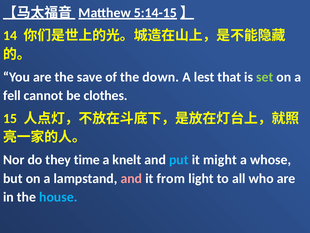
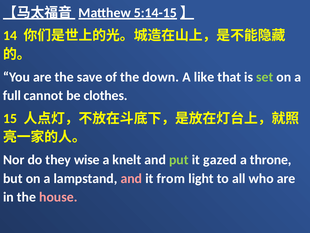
lest: lest -> like (204, 77)
fell: fell -> full (12, 95)
time: time -> wise (87, 160)
put colour: light blue -> light green (179, 160)
might: might -> gazed (220, 160)
whose: whose -> throne (271, 160)
house colour: light blue -> pink (58, 197)
